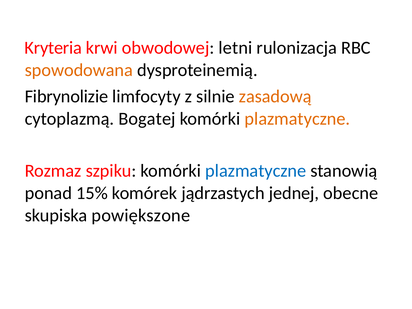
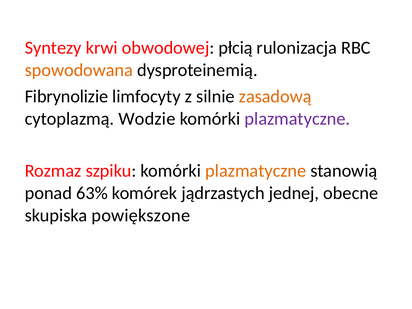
Kryteria: Kryteria -> Syntezy (53, 48)
letni: letni -> płcią (236, 48)
Bogatej: Bogatej -> Wodzie (147, 119)
plazmatyczne colour: orange -> purple (297, 119)
plazmatyczne colour: blue -> orange (256, 171)
15%: 15% -> 63% (92, 193)
